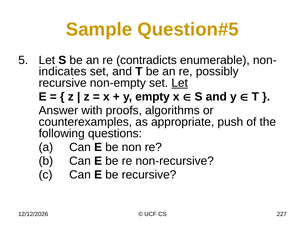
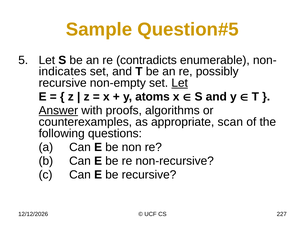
empty: empty -> atoms (153, 97)
Answer underline: none -> present (58, 110)
push: push -> scan (230, 122)
